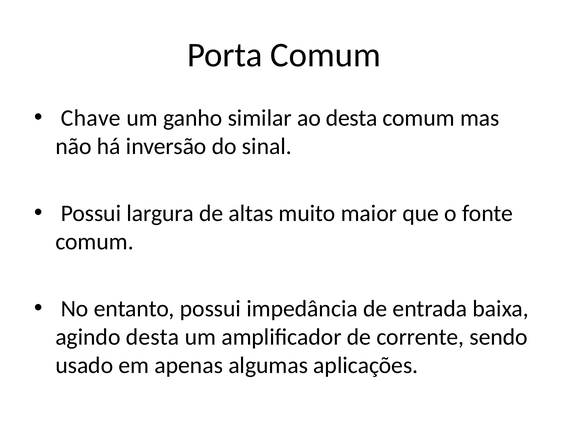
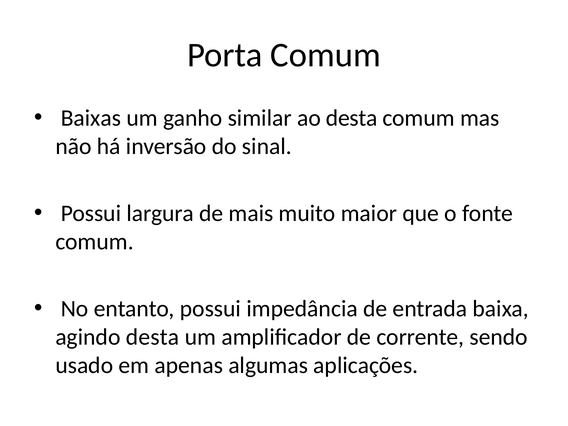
Chave: Chave -> Baixas (91, 118)
altas: altas -> mais (251, 213)
